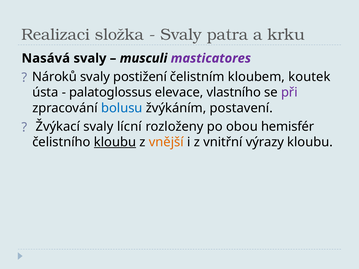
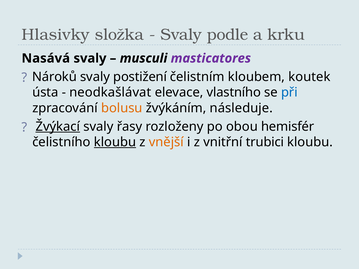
Realizaci: Realizaci -> Hlasivky (56, 35)
patra: patra -> podle (228, 35)
palatoglossus: palatoglossus -> neodkašlávat (110, 93)
při colour: purple -> blue (289, 93)
bolusu colour: blue -> orange (122, 108)
postavení: postavení -> následuje (241, 108)
Žvýkací underline: none -> present (58, 127)
lícní: lícní -> řasy (129, 127)
výrazy: výrazy -> trubici (265, 142)
